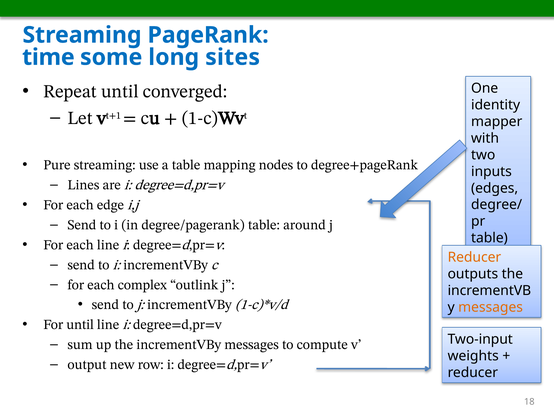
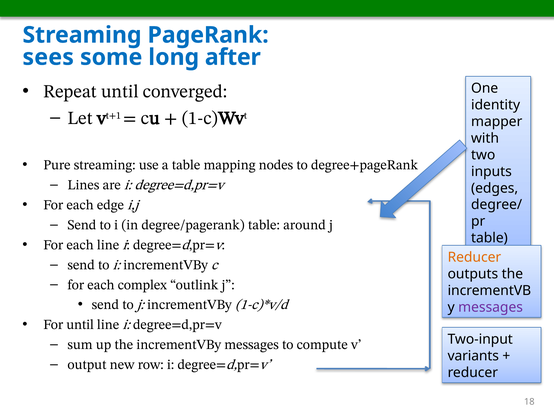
time: time -> sees (48, 57)
sites: sites -> after (233, 57)
messages colour: orange -> purple (491, 307)
weights: weights -> variants (473, 356)
